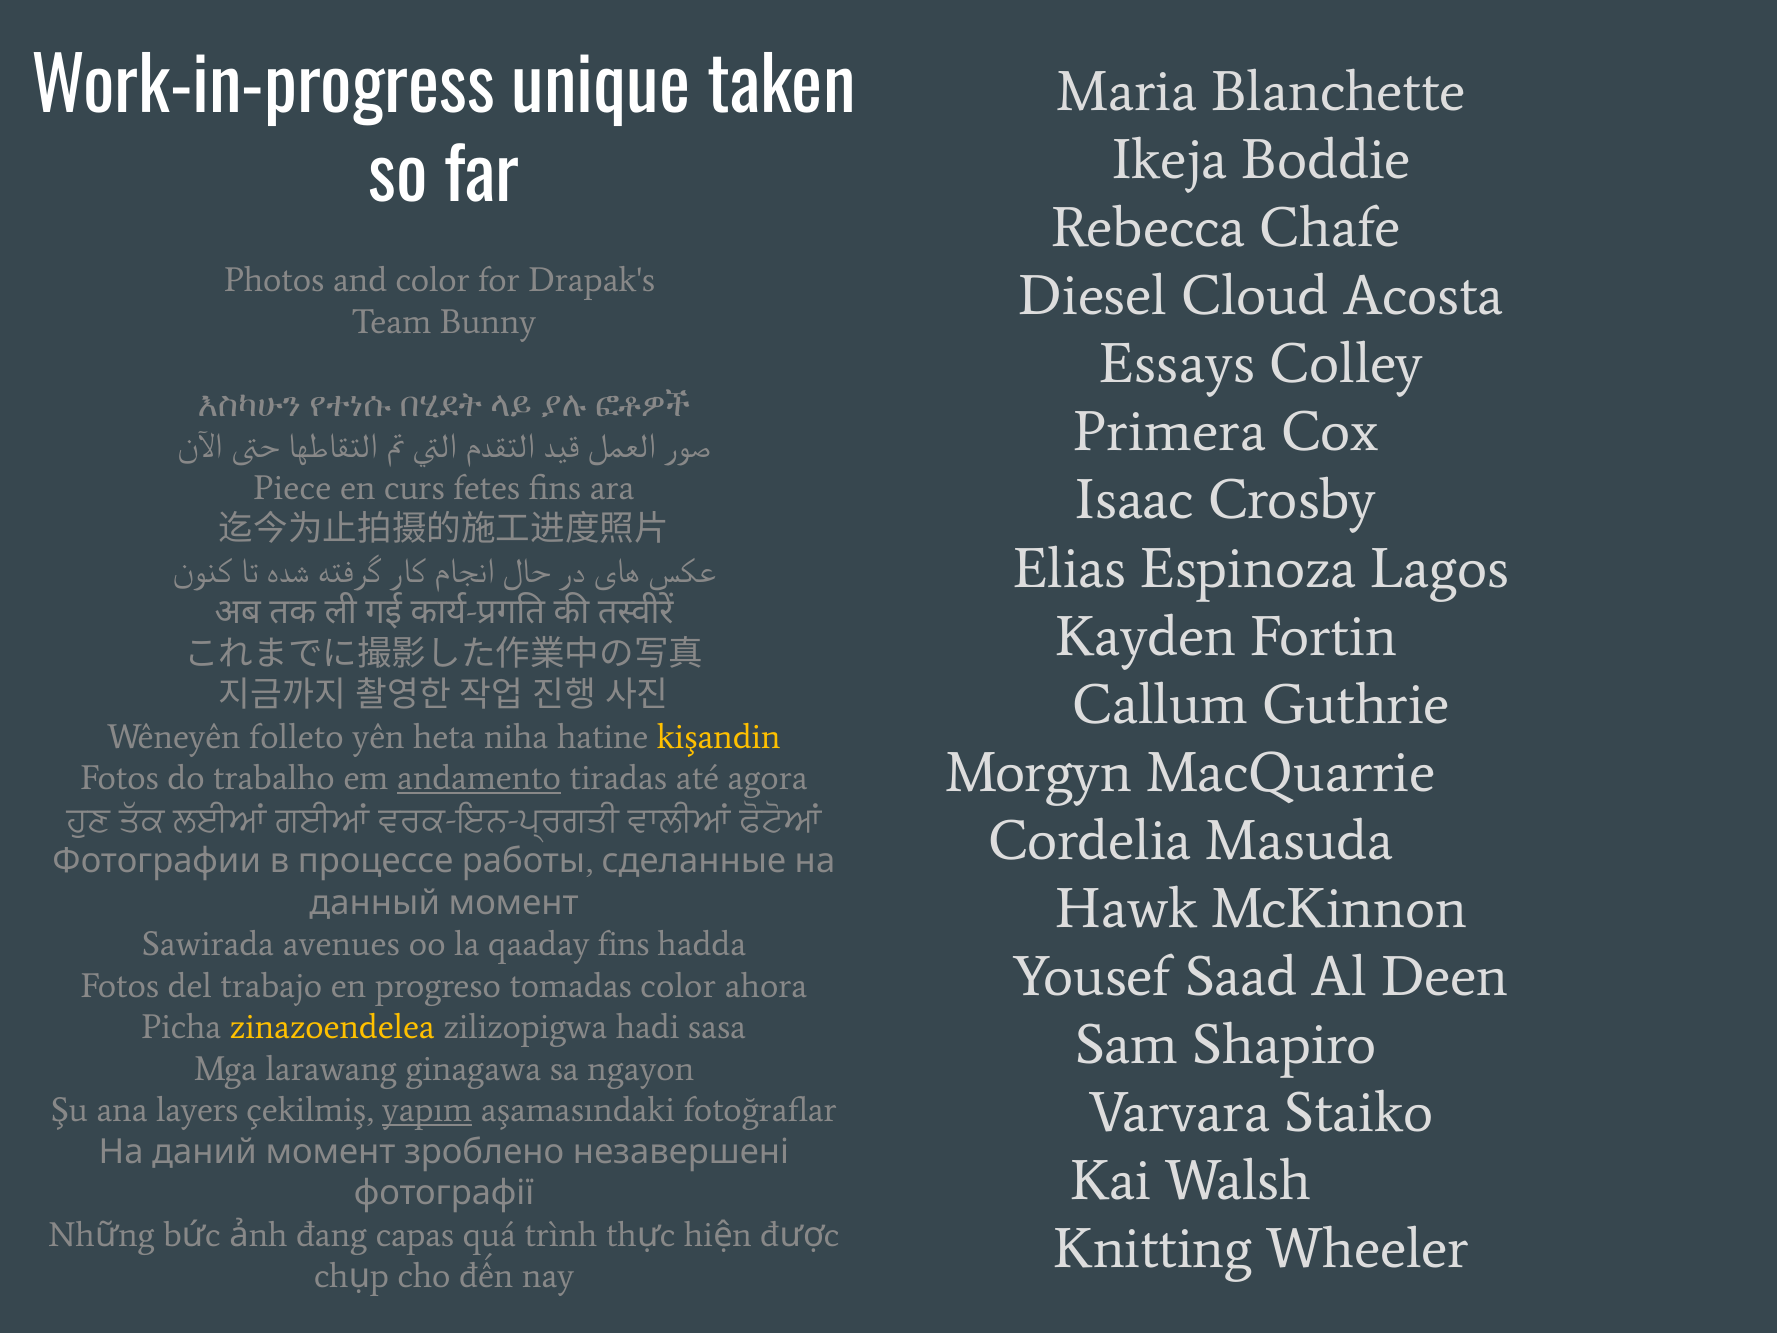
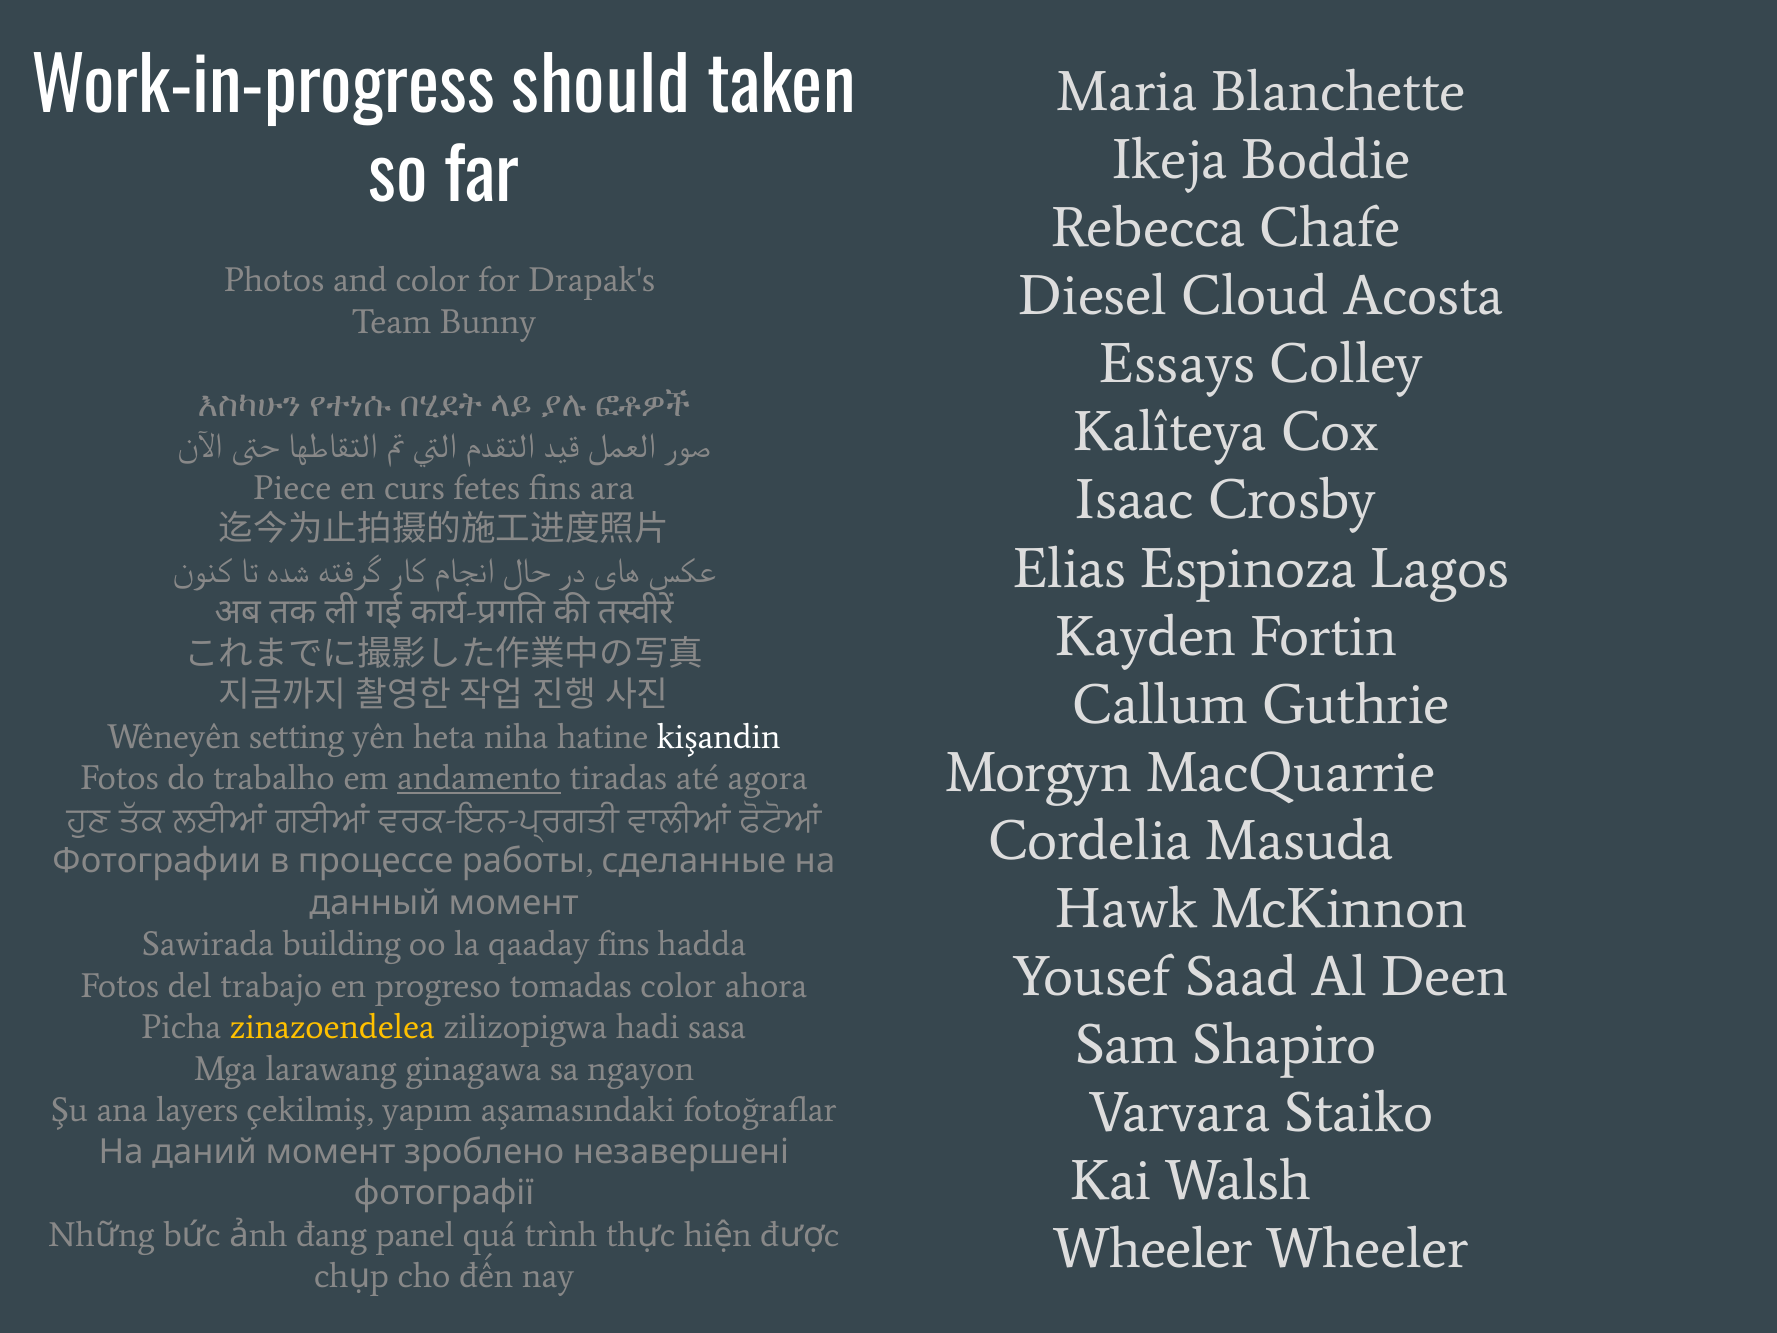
unique: unique -> should (601, 88)
Primera: Primera -> Kalîteya (1170, 432)
folleto: folleto -> setting (297, 737)
kişandin colour: yellow -> white (719, 737)
avenues: avenues -> building (342, 944)
yapım underline: present -> none (427, 1110)
capas: capas -> panel (415, 1235)
Knitting: Knitting -> Wheeler (1153, 1249)
